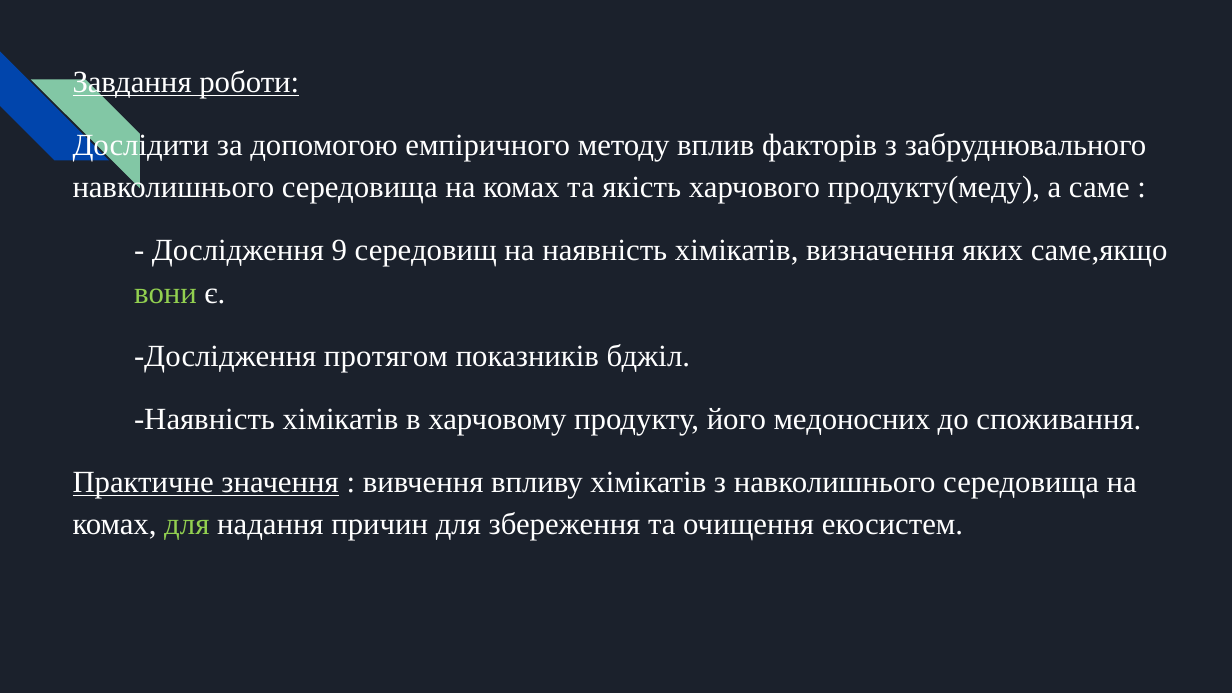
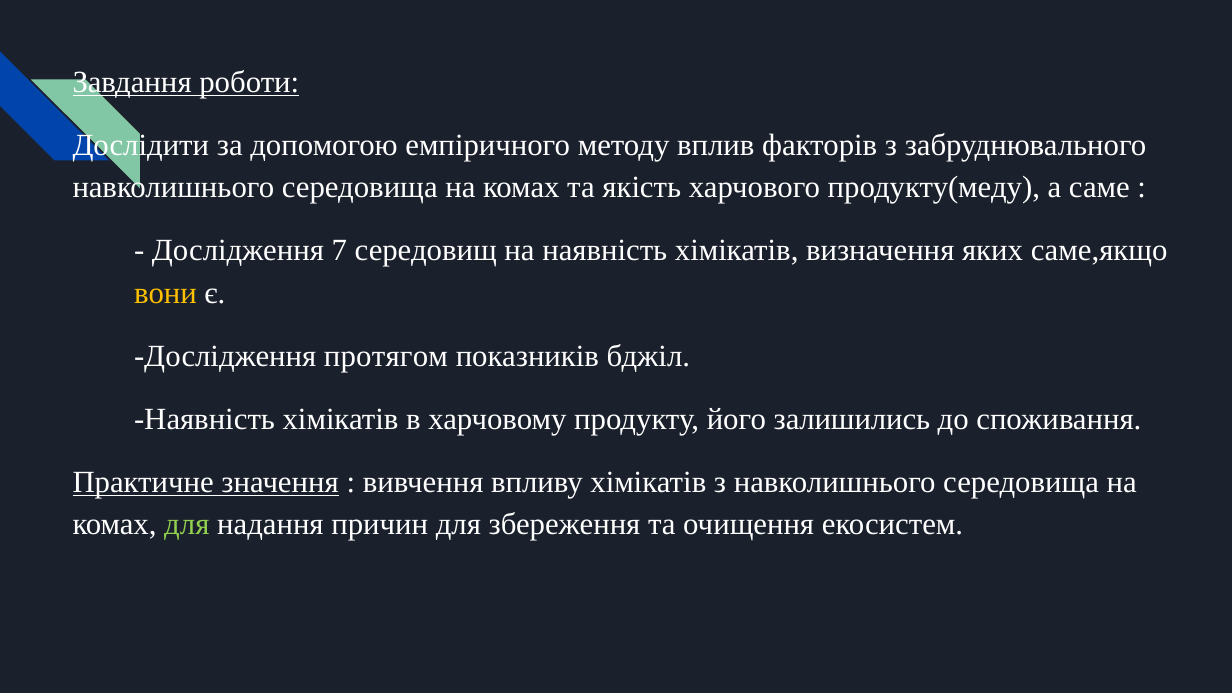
9: 9 -> 7 (339, 251)
вони colour: light green -> yellow (165, 293)
медоносних: медоносних -> залишились (852, 419)
